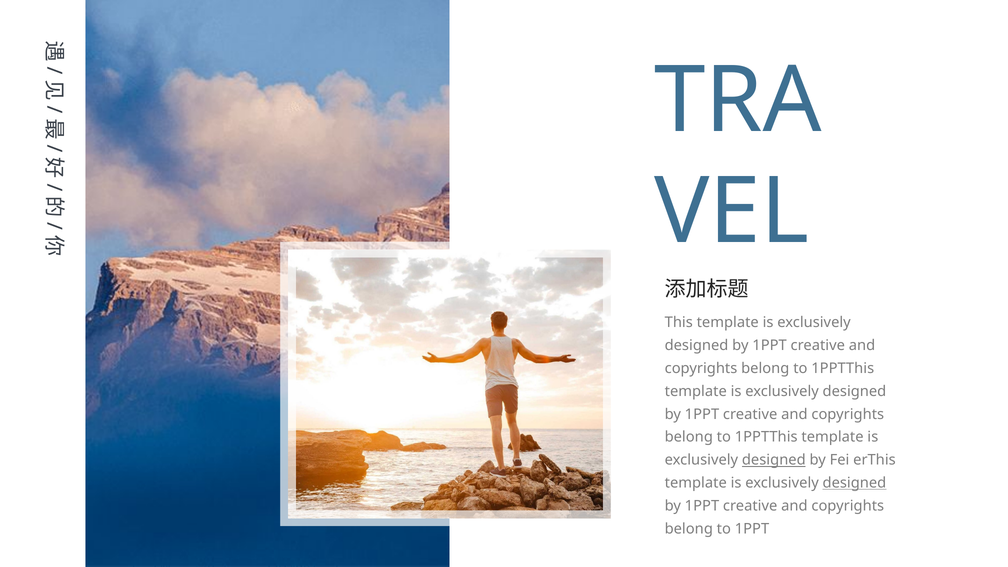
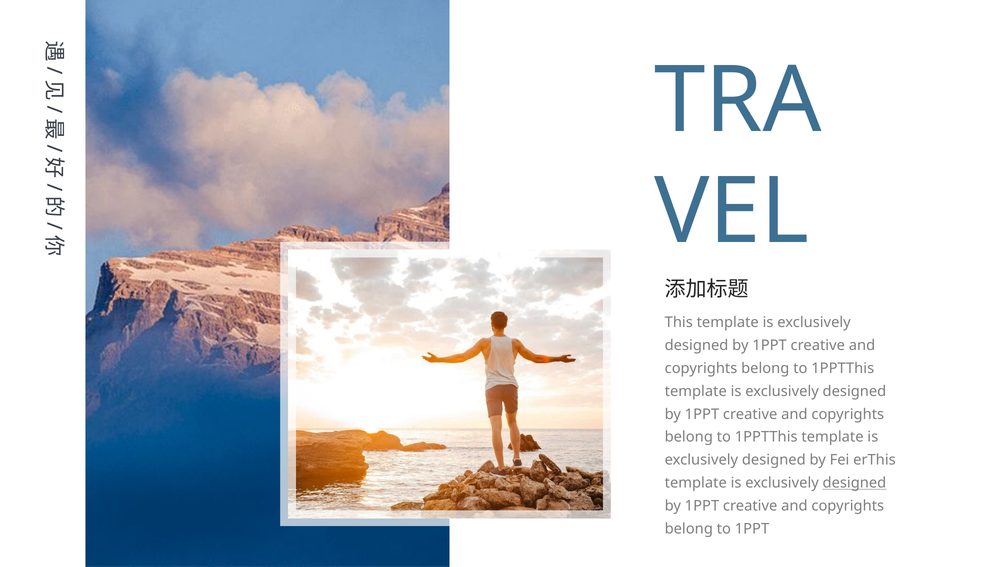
designed underline: present -> none (774, 460)
